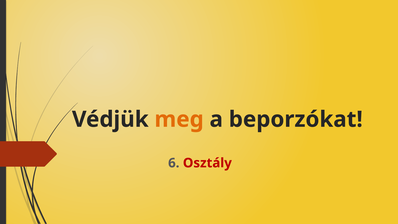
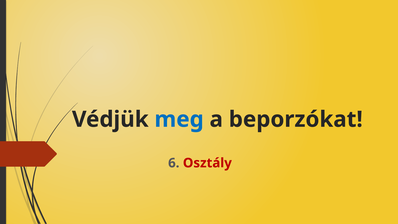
meg colour: orange -> blue (179, 119)
